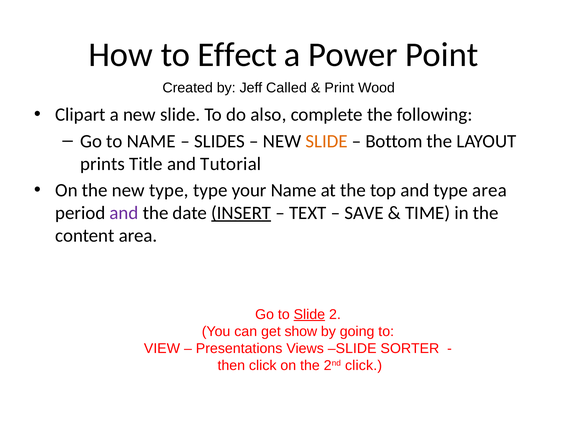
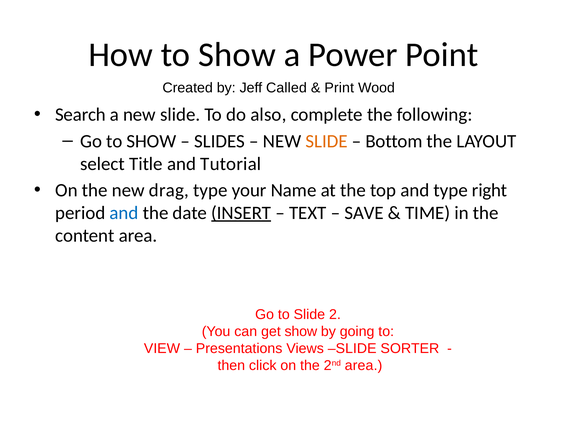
How to Effect: Effect -> Show (237, 55)
Clipart: Clipart -> Search (80, 115)
Go to NAME: NAME -> SHOW (151, 141)
prints: prints -> select (103, 164)
new type: type -> drag (169, 190)
type area: area -> right (490, 190)
and colour: purple -> blue (124, 213)
Slide underline: present -> none (309, 315)
2nd click: click -> area (364, 366)
